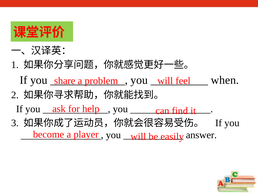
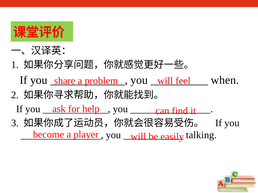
answer: answer -> talking (201, 135)
